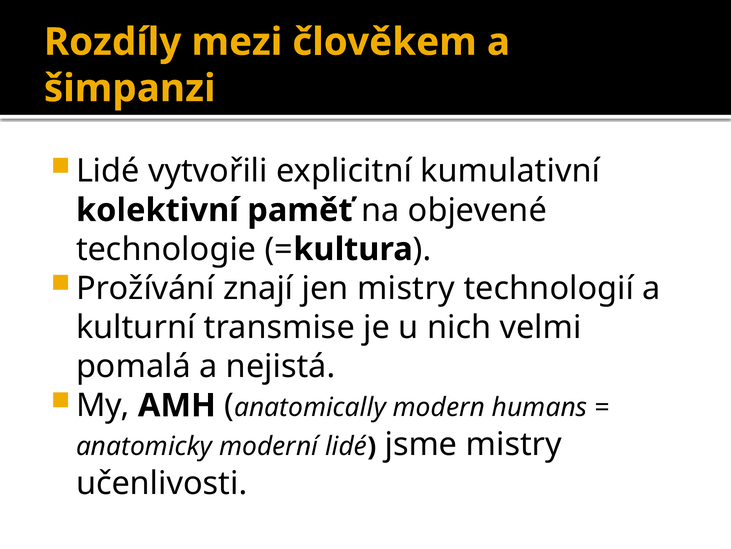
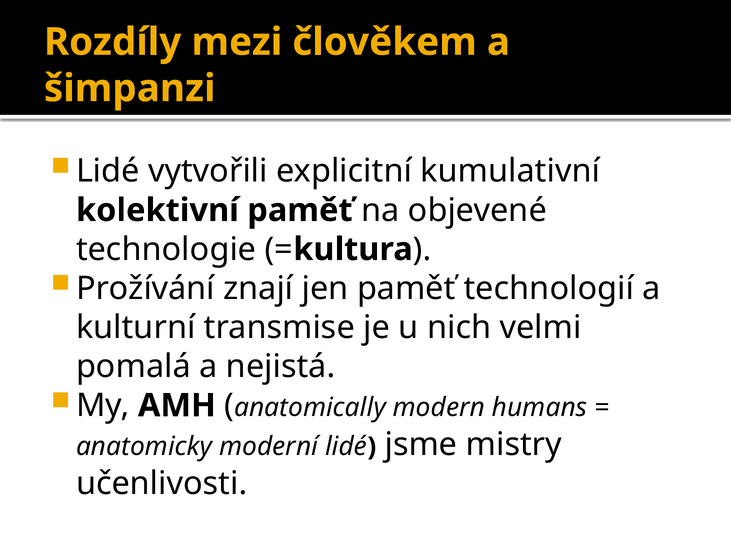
jen mistry: mistry -> paměť (406, 288)
